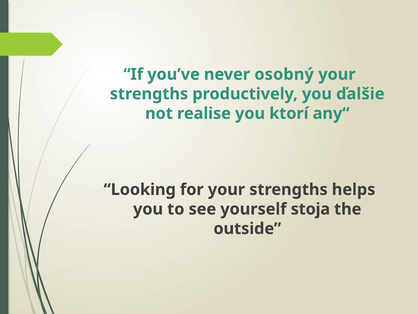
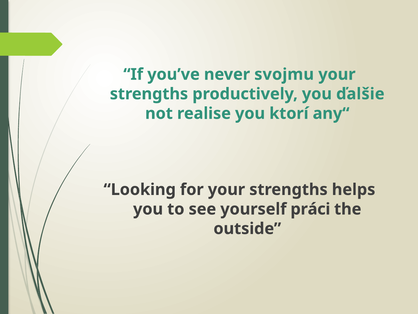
osobný: osobný -> svojmu (284, 74)
stoja: stoja -> práci (310, 209)
